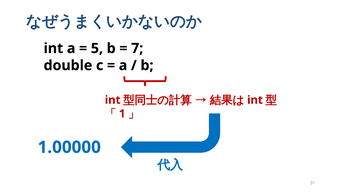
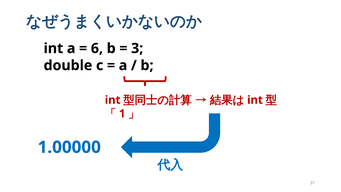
5: 5 -> 6 (97, 48)
7: 7 -> 3 (137, 48)
